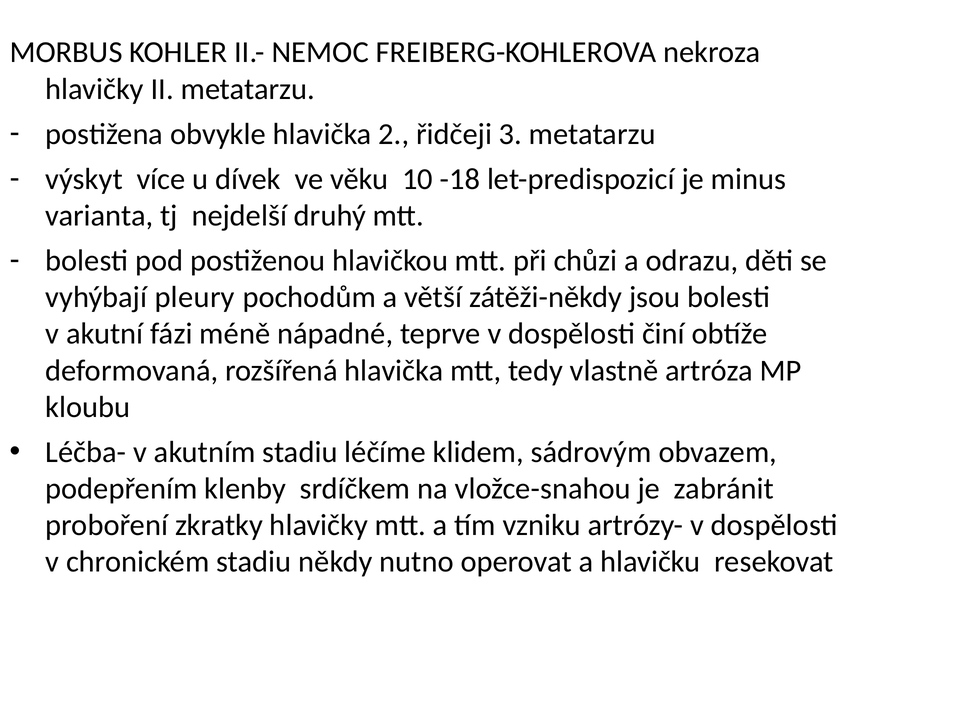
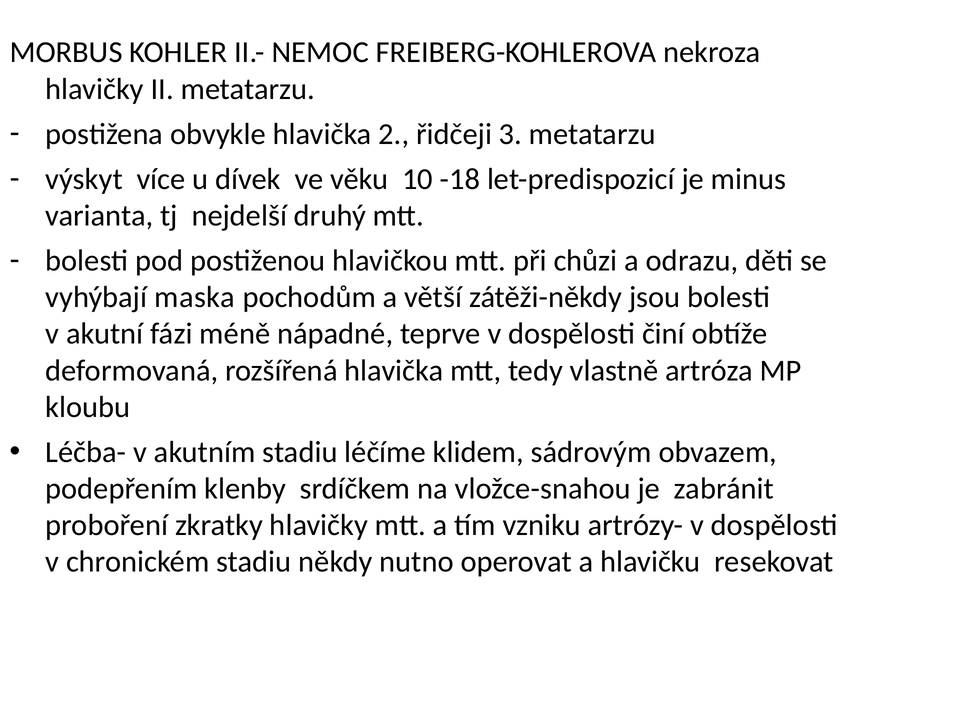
pleury: pleury -> maska (195, 297)
